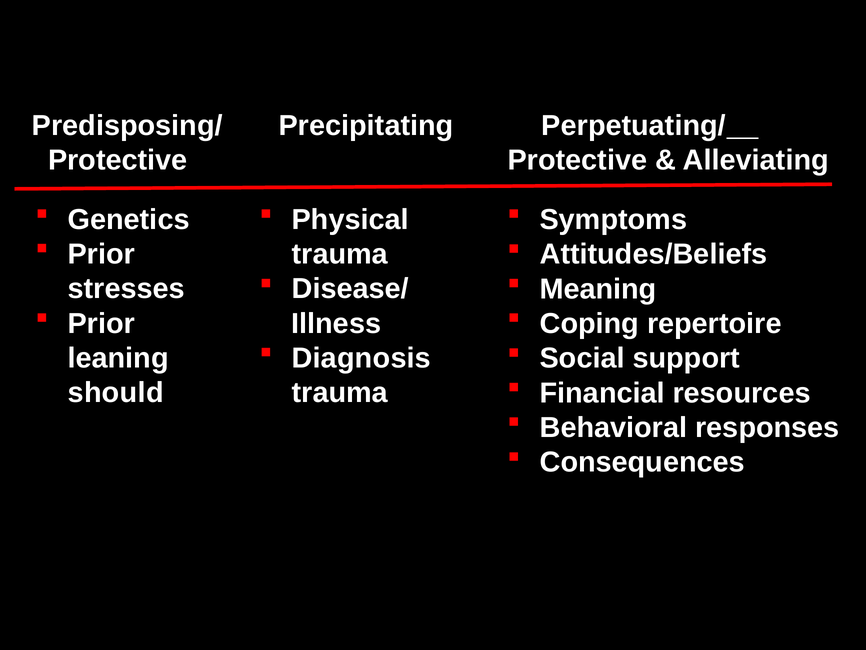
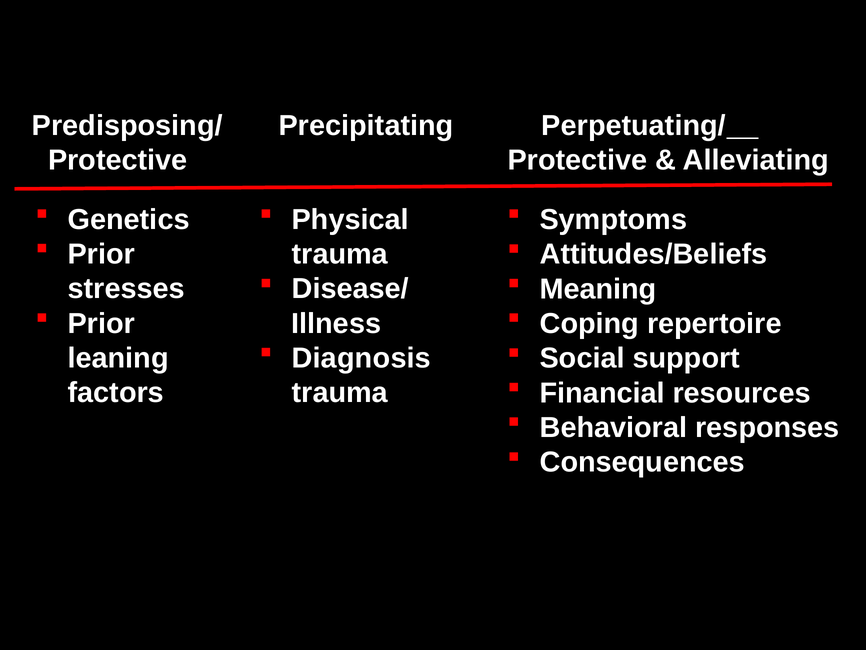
should: should -> factors (116, 393)
